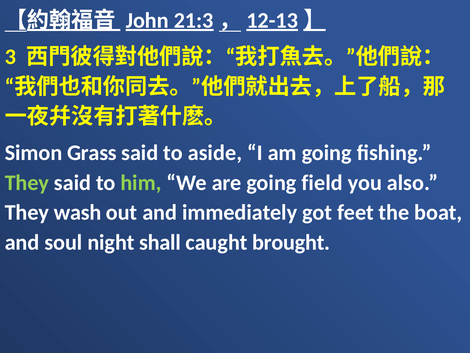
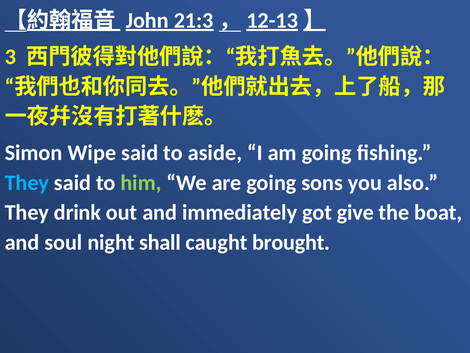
Grass: Grass -> Wipe (92, 153)
They colour: light green -> light blue (27, 183)
field: field -> sons (322, 183)
wash: wash -> drink (77, 212)
feet: feet -> give (355, 212)
